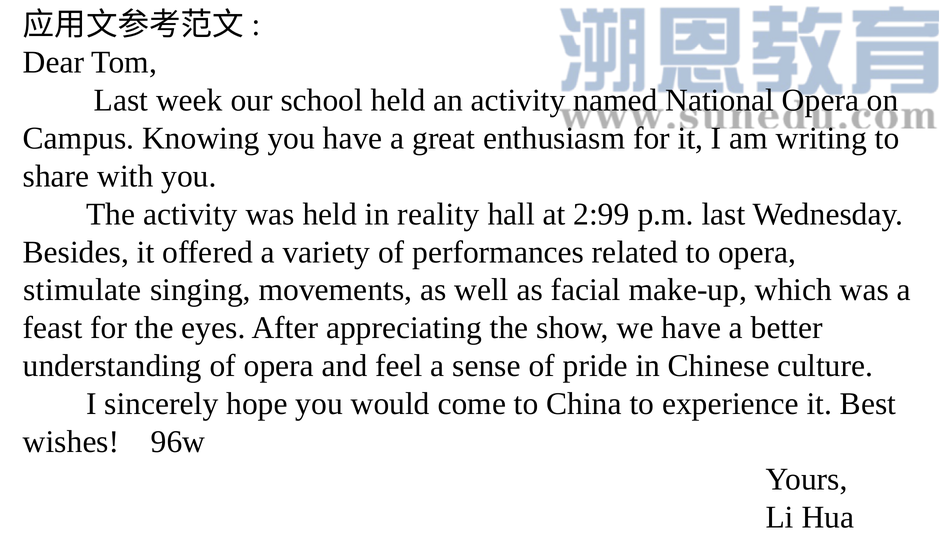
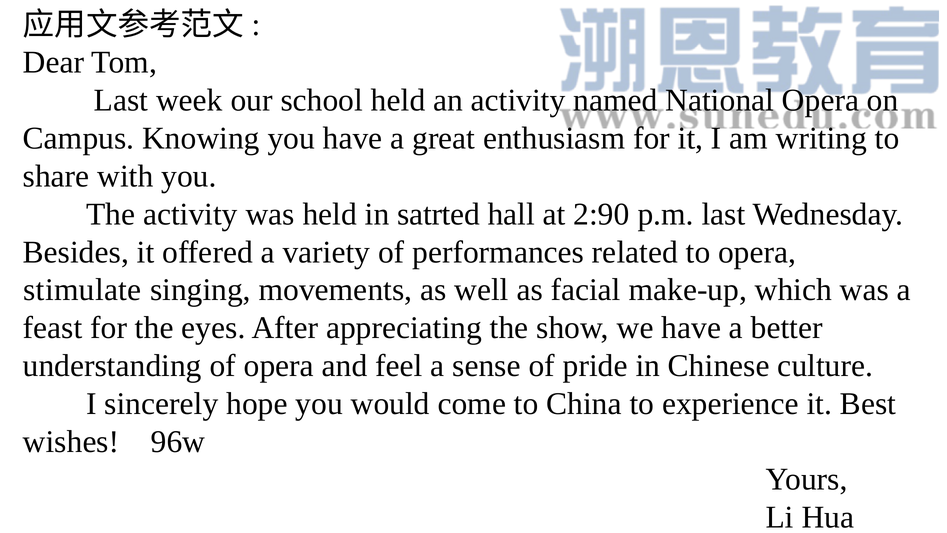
reality: reality -> satrted (439, 214)
2:99: 2:99 -> 2:90 (602, 214)
